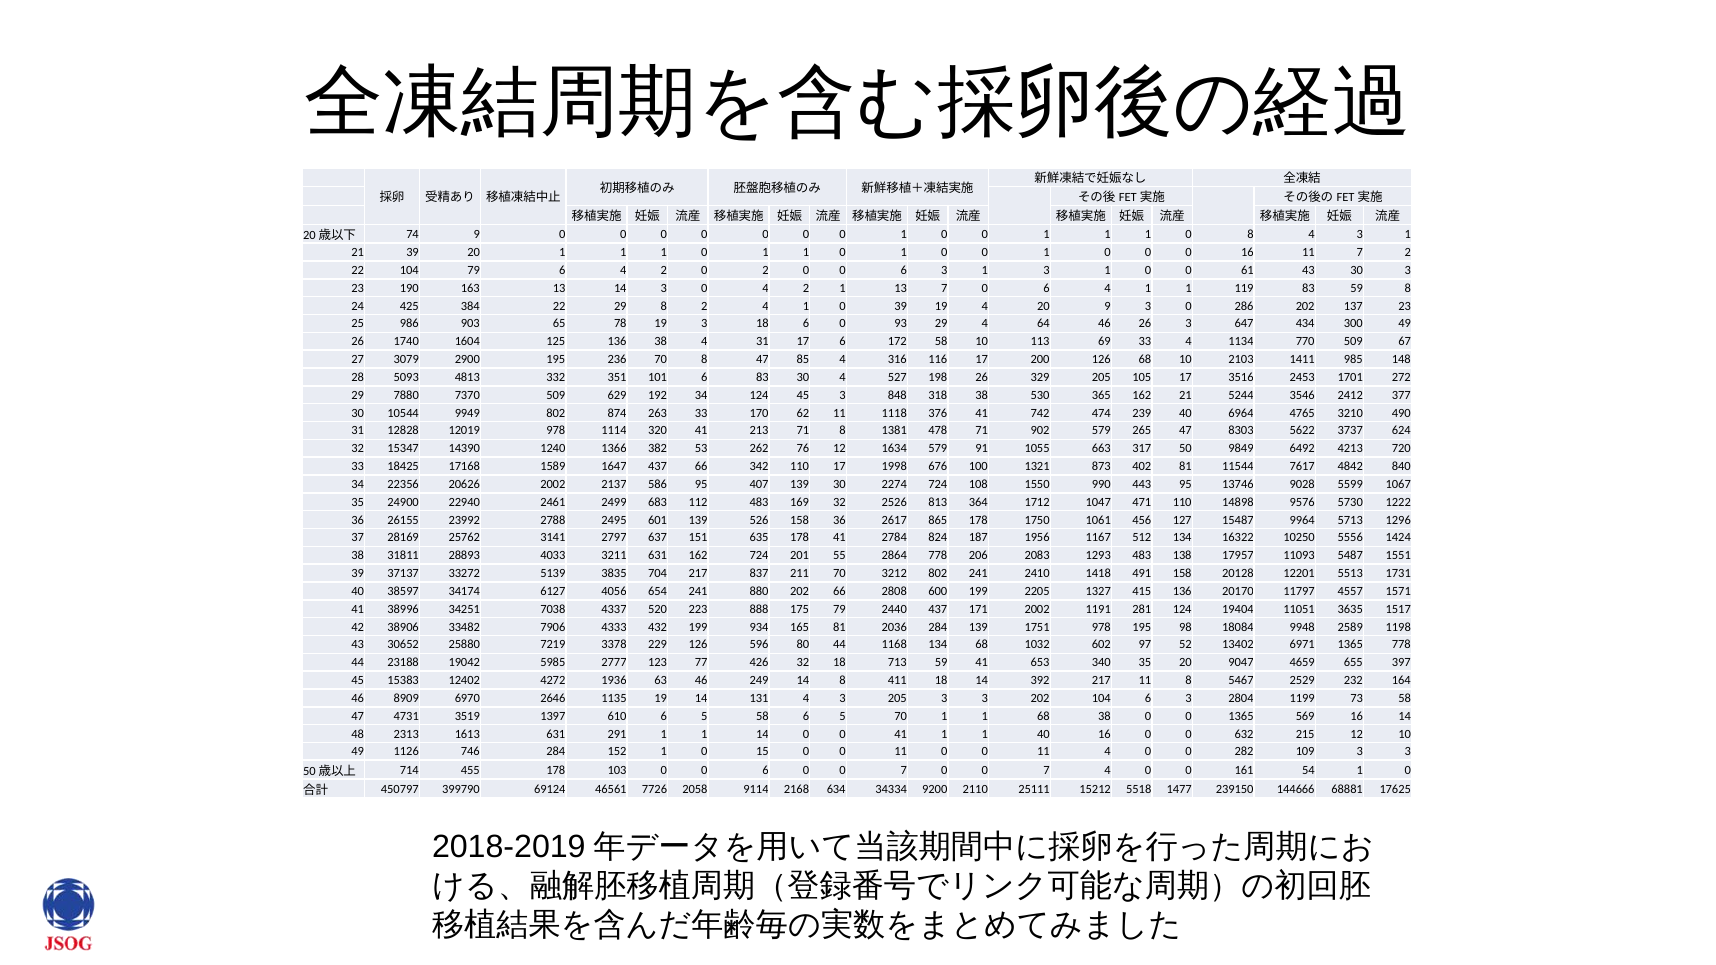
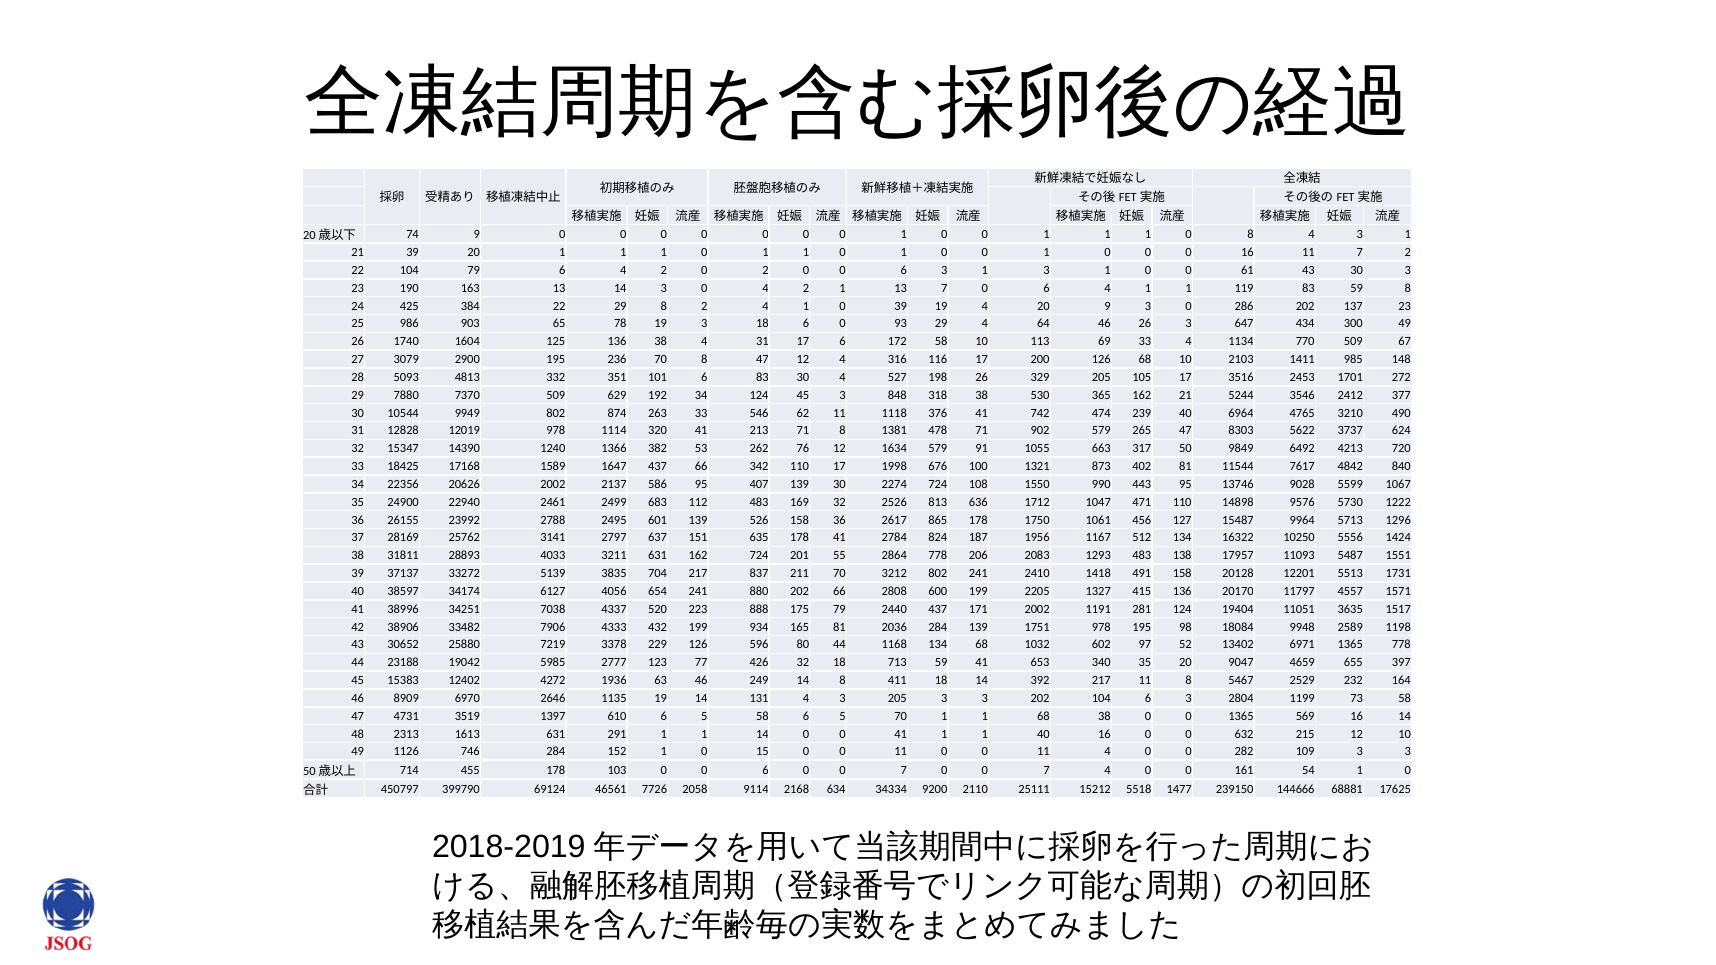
47 85: 85 -> 12 (803, 360)
170: 170 -> 546 (759, 413)
364: 364 -> 636 (978, 502)
